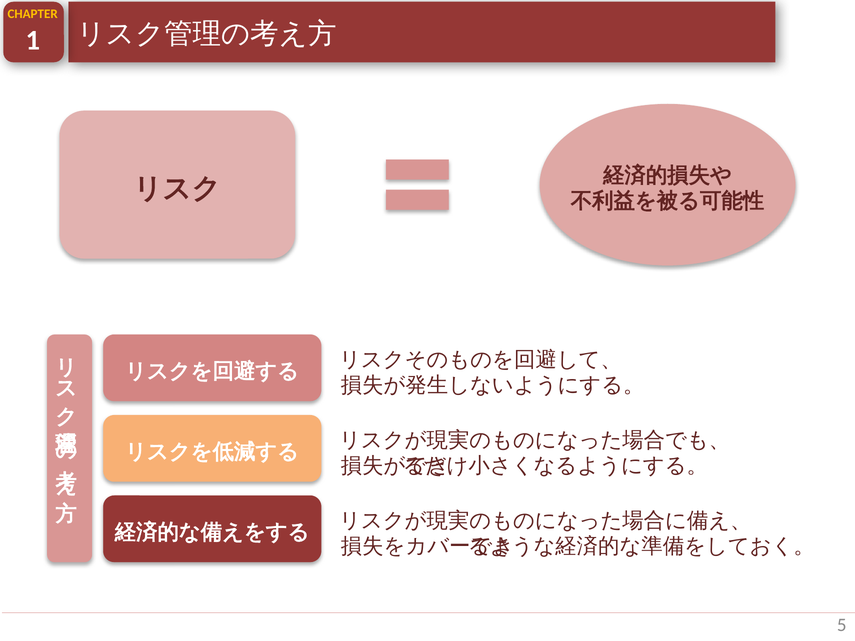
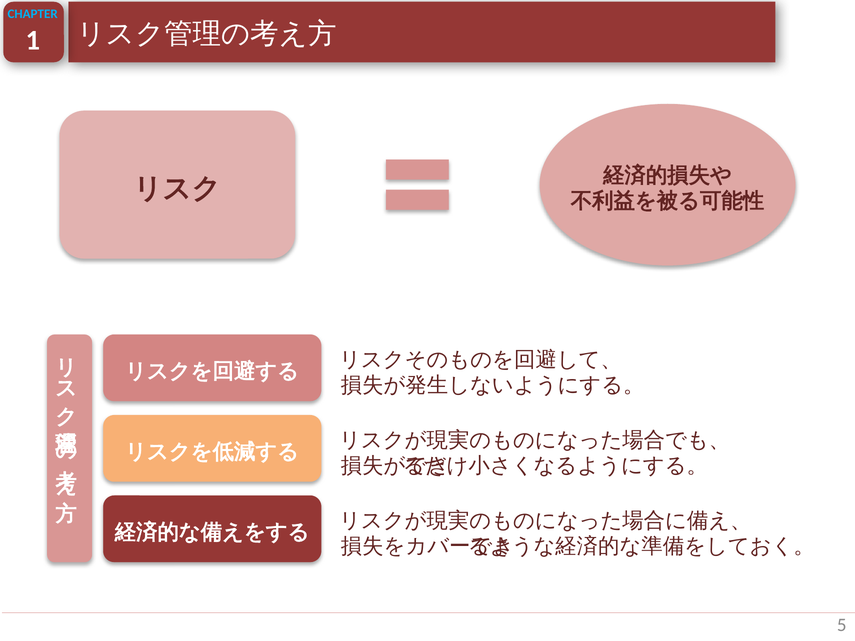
CHAPTER colour: yellow -> light blue (33, 14)
